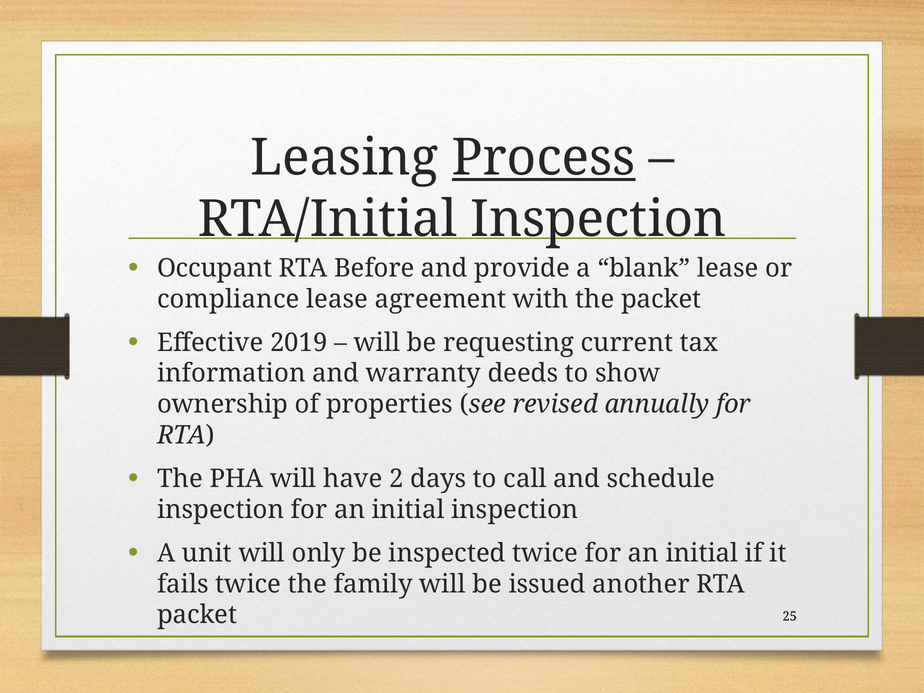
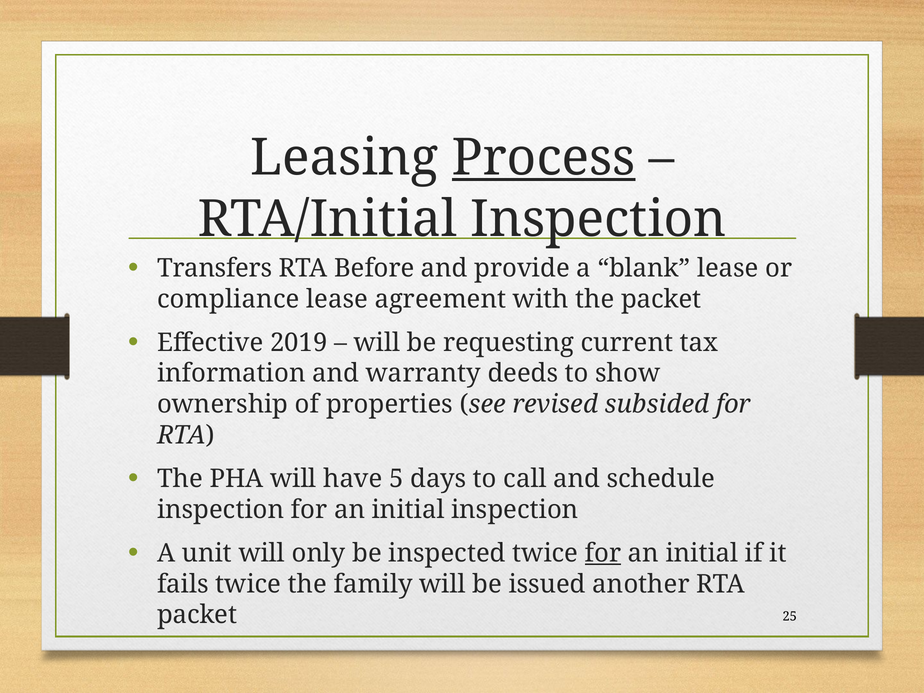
Occupant: Occupant -> Transfers (215, 268)
annually: annually -> subsided (657, 404)
2: 2 -> 5 (396, 479)
for underline: none -> present (603, 553)
